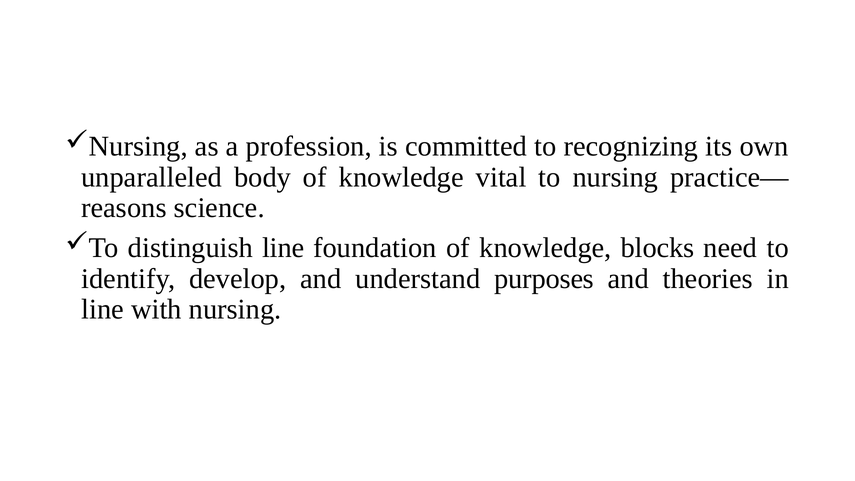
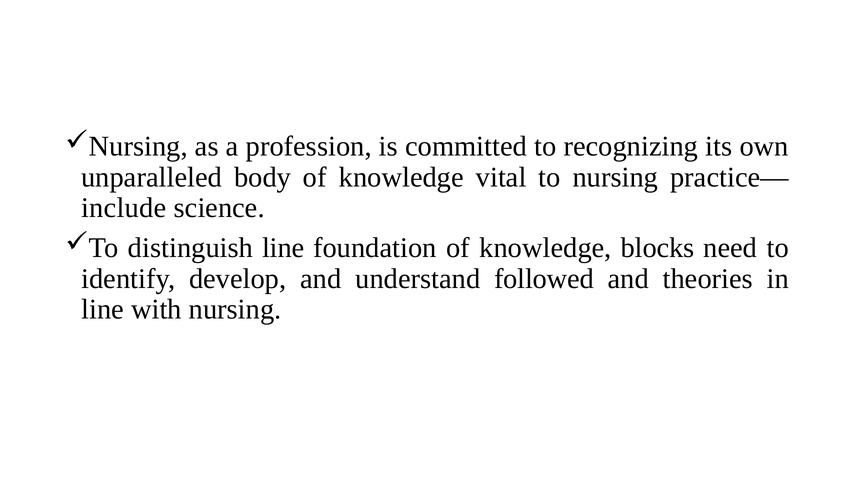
reasons: reasons -> include (124, 208)
purposes: purposes -> followed (544, 279)
